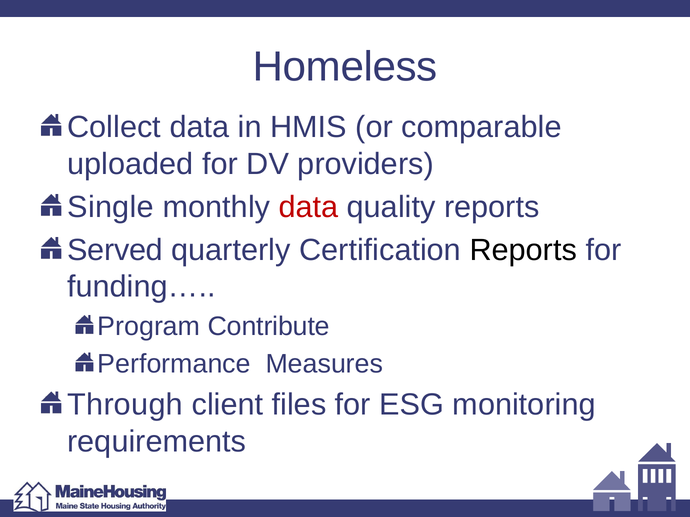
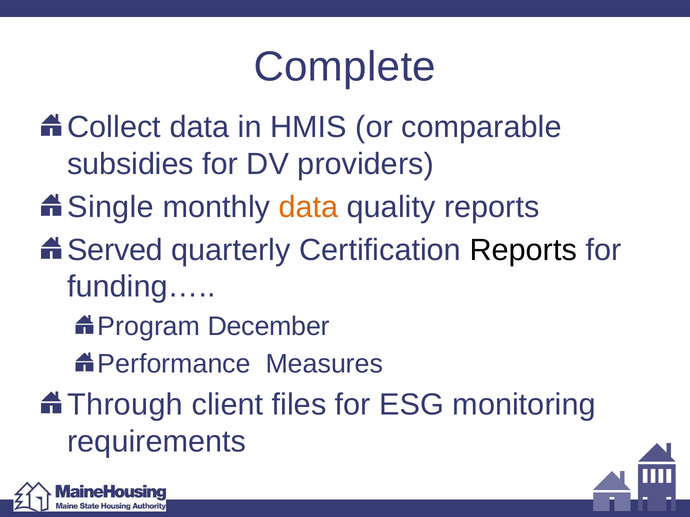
Homeless: Homeless -> Complete (345, 67)
uploaded: uploaded -> subsidies (131, 164)
data colour: red -> orange (309, 207)
Contribute: Contribute -> December (269, 327)
